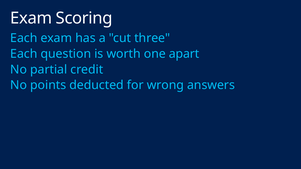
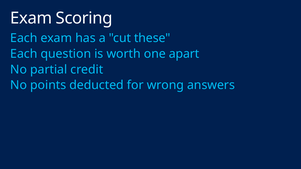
three: three -> these (152, 38)
